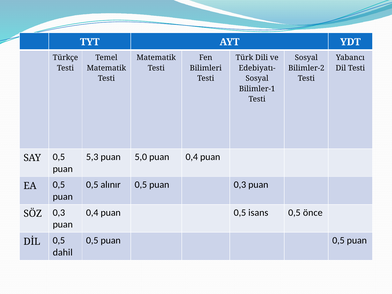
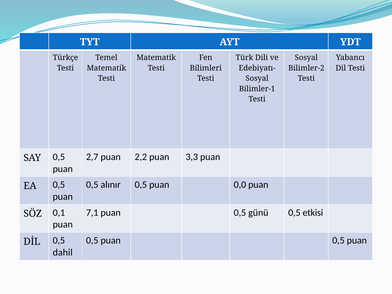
5,3: 5,3 -> 2,7 (92, 157)
5,0: 5,0 -> 2,2 (141, 157)
0,4: 0,4 -> 3,3 (192, 157)
puan 0,3: 0,3 -> 0,0 (240, 185)
0,4: 0,4 -> 7,1 (92, 213)
isans: isans -> günü (258, 213)
önce: önce -> etkisi (313, 213)
SÖZ 0,3: 0,3 -> 0,1 (59, 213)
